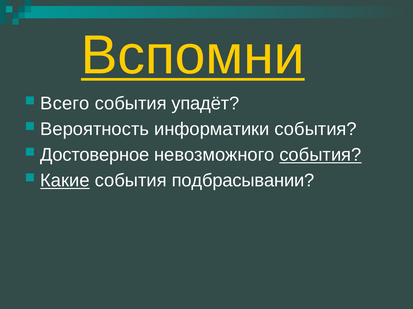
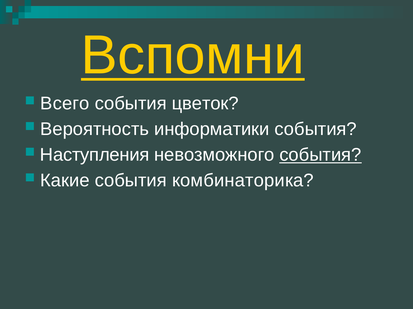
упадёт: упадёт -> цветок (205, 104)
Достоверное: Достоверное -> Наступления (95, 155)
Какие underline: present -> none (65, 181)
подбрасывании: подбрасывании -> комбинаторика (243, 181)
